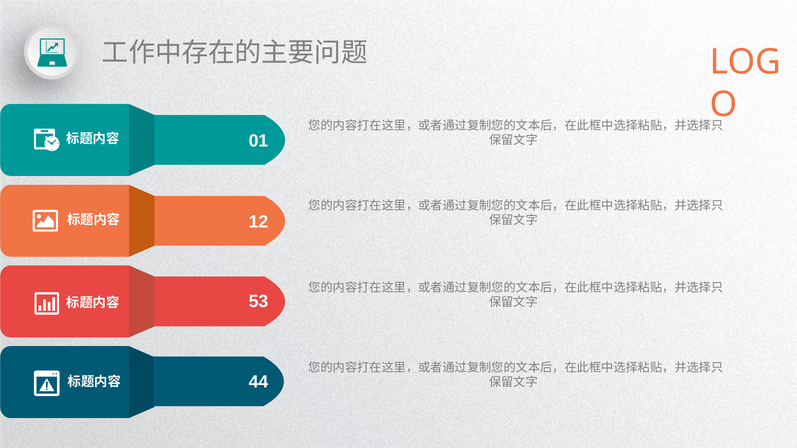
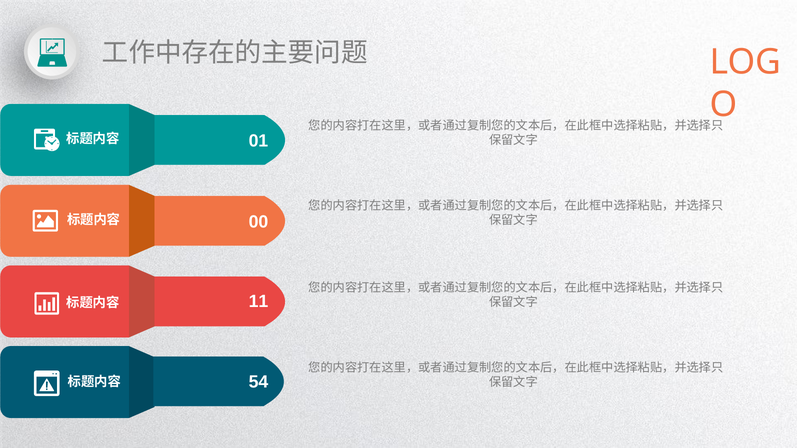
12: 12 -> 00 (258, 222)
53: 53 -> 11 (258, 302)
44: 44 -> 54 (258, 382)
